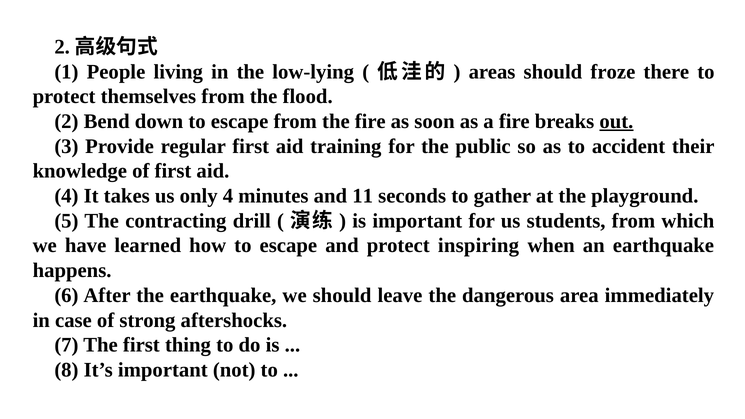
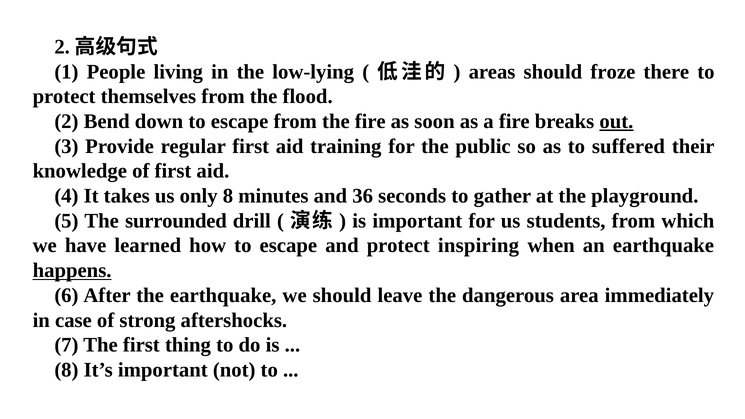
accident: accident -> suffered (628, 146)
only 4: 4 -> 8 (228, 196)
11: 11 -> 36 (363, 196)
contracting: contracting -> surrounded (176, 221)
happens underline: none -> present (72, 271)
